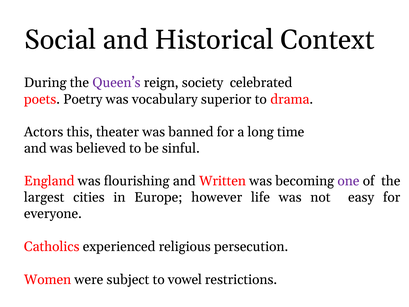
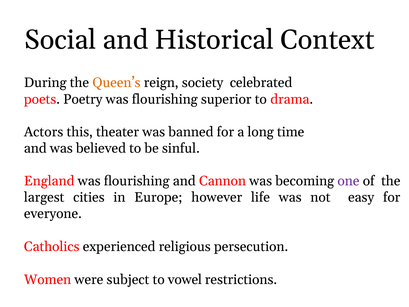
Queen’s colour: purple -> orange (116, 83)
Poetry was vocabulary: vocabulary -> flourishing (165, 99)
Written: Written -> Cannon (223, 181)
